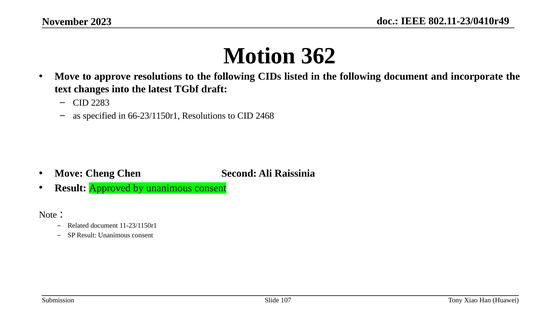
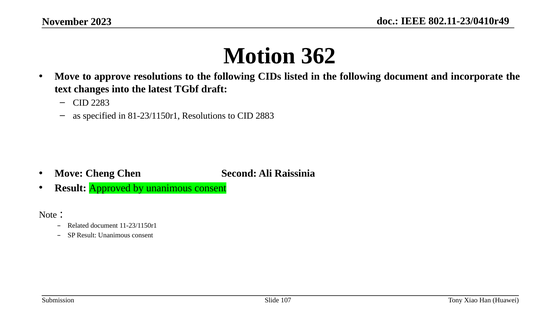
66-23/1150r1: 66-23/1150r1 -> 81-23/1150r1 (154, 116)
2468: 2468 -> 2883 (265, 116)
